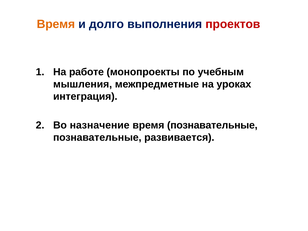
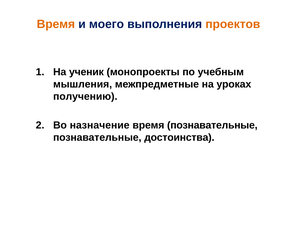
долго: долго -> моего (106, 24)
проектов colour: red -> orange (233, 24)
работе: работе -> ученик (86, 72)
интеграция: интеграция -> получению (85, 97)
развивается: развивается -> достоинства (179, 138)
